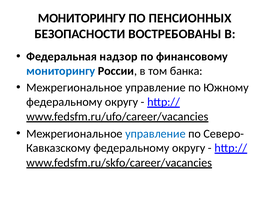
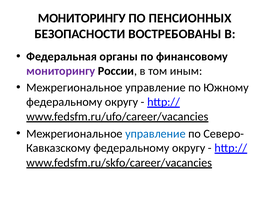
надзор: надзор -> органы (119, 57)
мониторингу colour: blue -> purple (61, 71)
банка: банка -> иным (186, 71)
